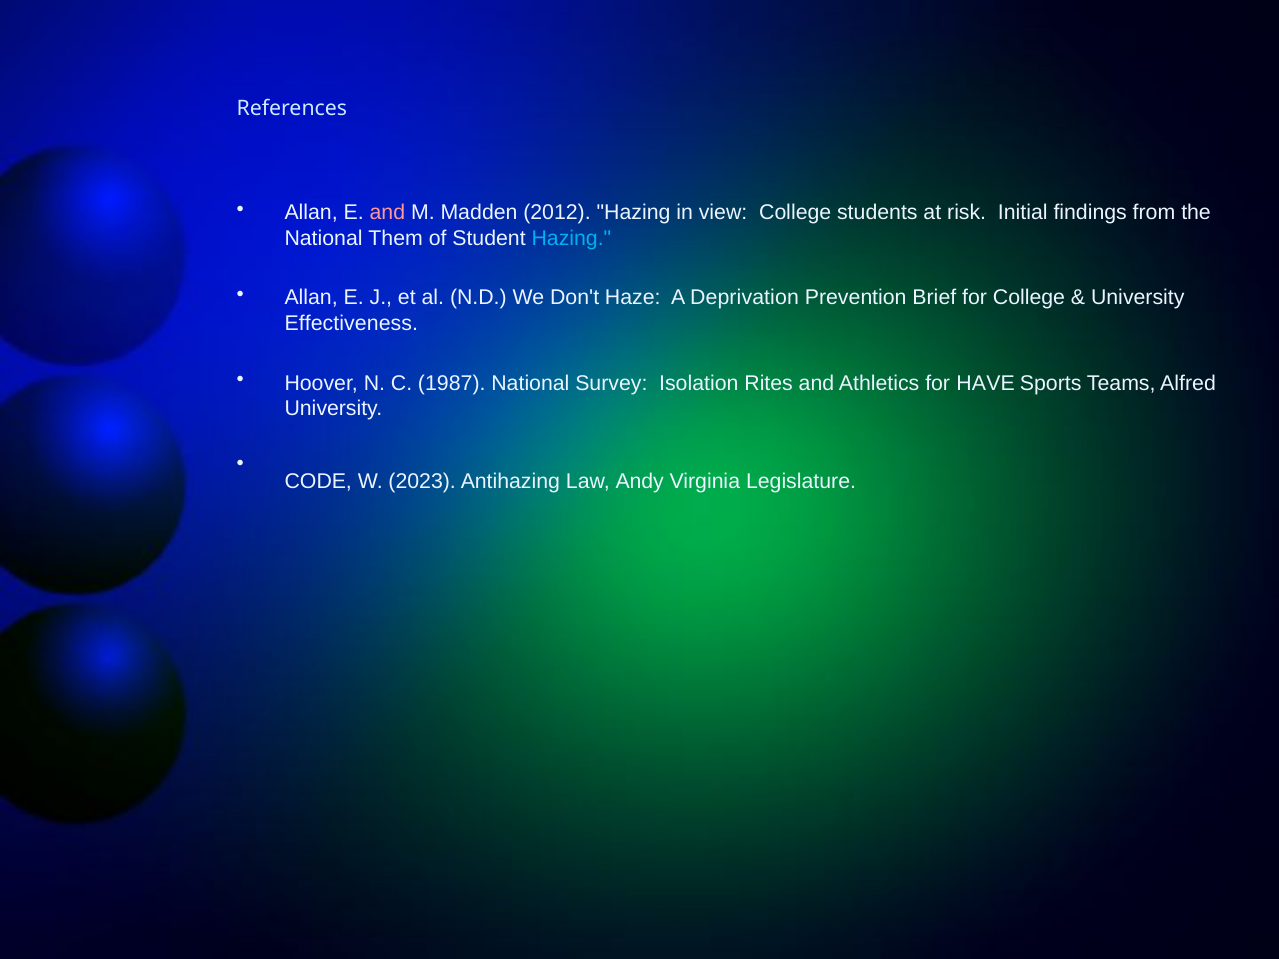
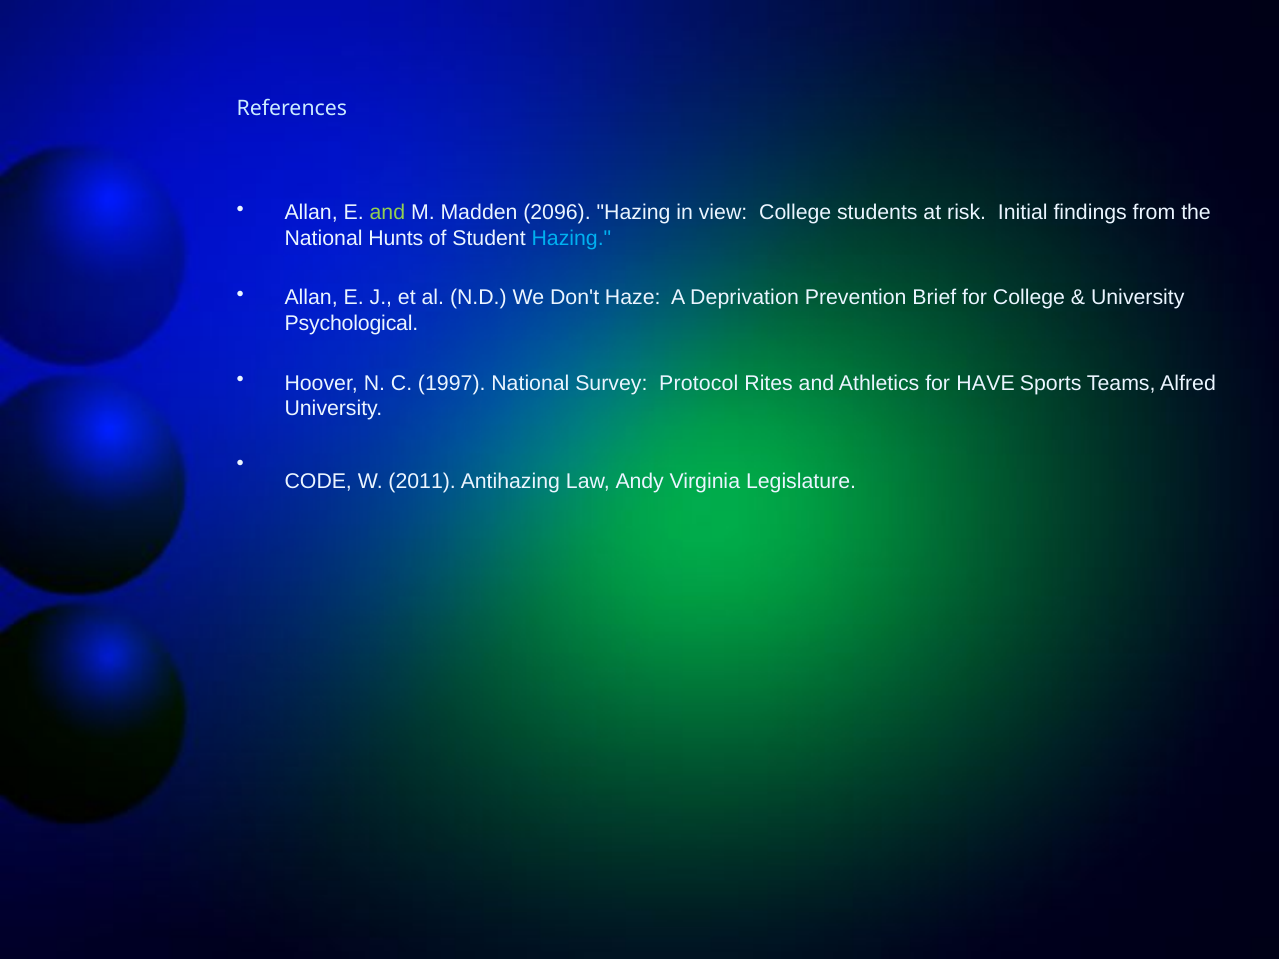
and colour: pink -> light green (387, 213)
2012: 2012 -> 2096 (557, 213)
Them: Them -> Hunts (396, 238)
Effectiveness: Effectiveness -> Psychological (351, 323)
1987: 1987 -> 1997 (452, 383)
Isolation: Isolation -> Protocol (699, 383)
2023: 2023 -> 2011 (422, 481)
